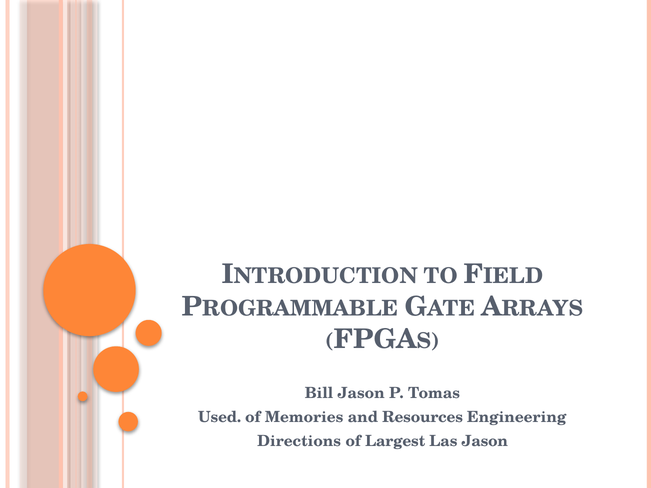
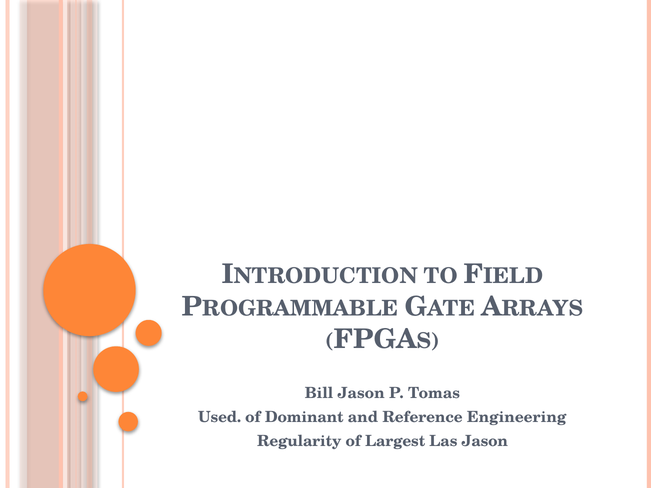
Memories: Memories -> Dominant (304, 417)
Resources: Resources -> Reference (423, 417)
Directions: Directions -> Regularity (299, 441)
